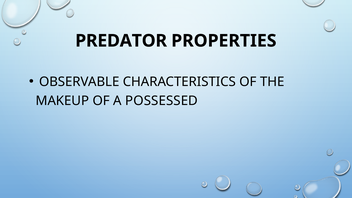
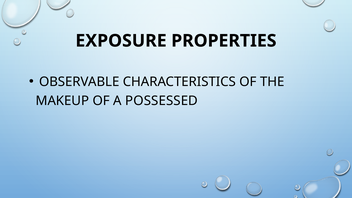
PREDATOR: PREDATOR -> EXPOSURE (121, 41)
